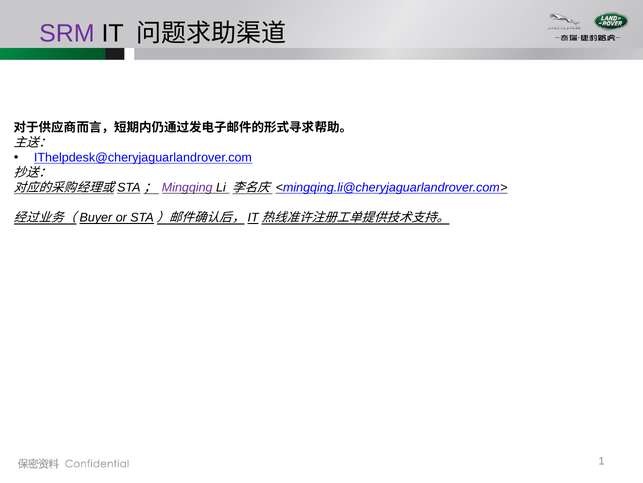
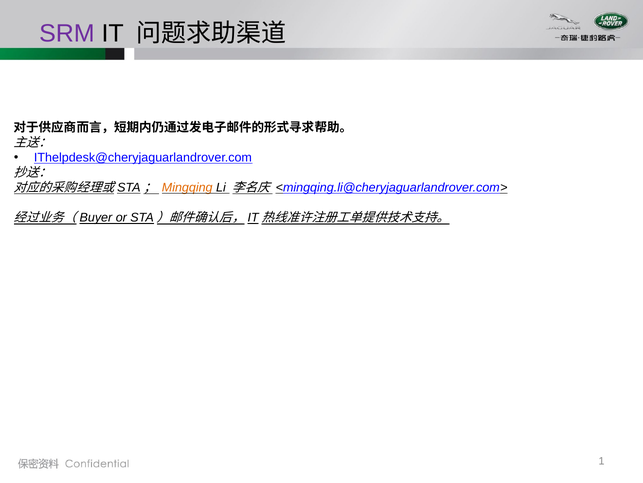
Mingqing colour: purple -> orange (187, 187)
